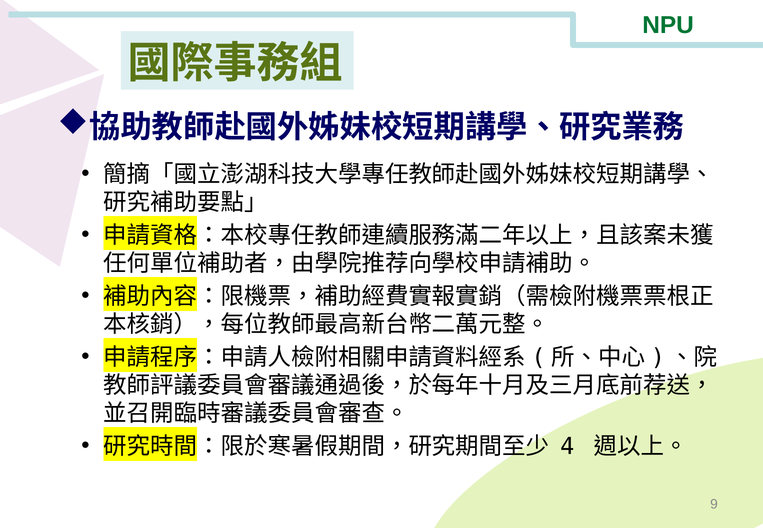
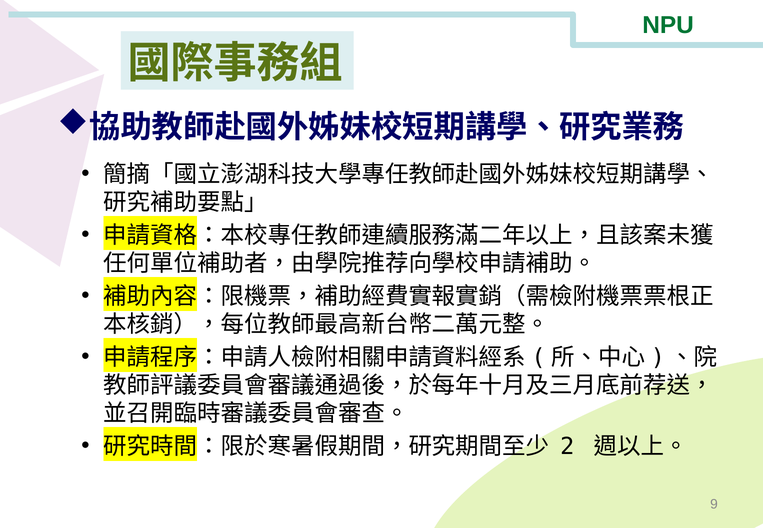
4: 4 -> 2 (567, 447)
